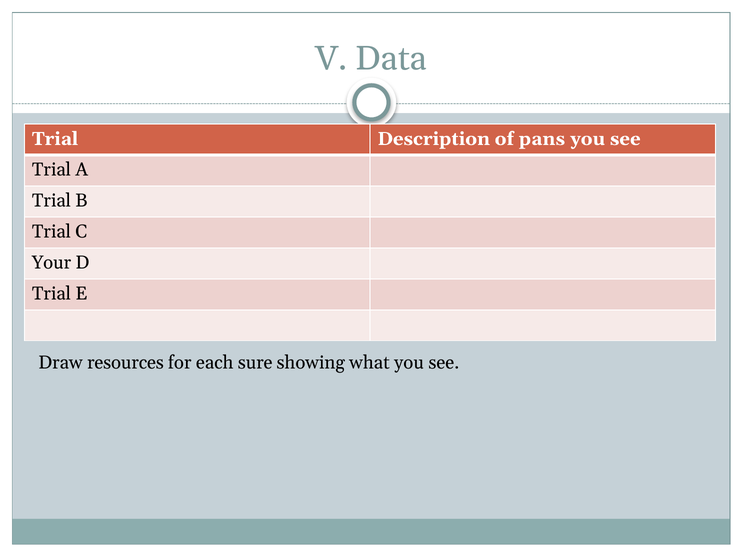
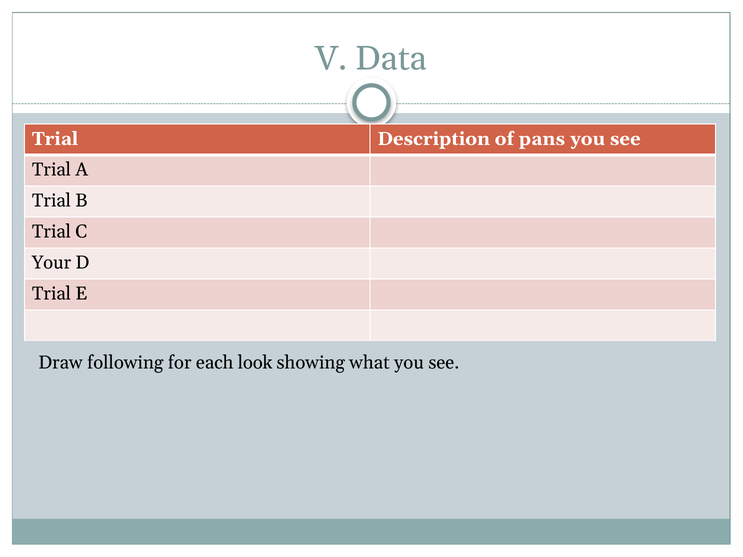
resources: resources -> following (125, 363)
sure: sure -> look (255, 363)
